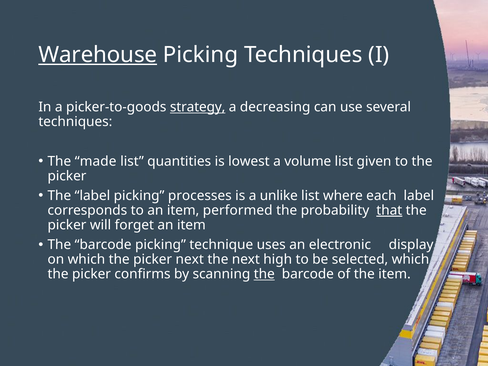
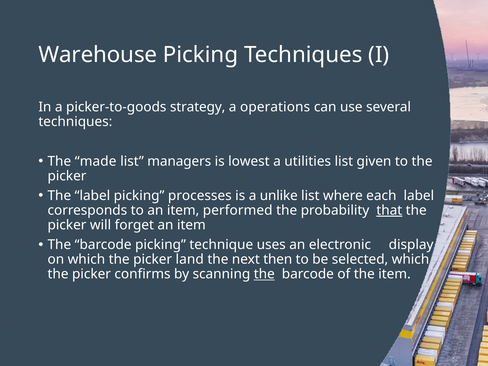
Warehouse underline: present -> none (98, 55)
strategy underline: present -> none (198, 107)
decreasing: decreasing -> operations (275, 107)
quantities: quantities -> managers (179, 161)
volume: volume -> utilities (308, 161)
picker next: next -> land (190, 259)
high: high -> then (278, 259)
